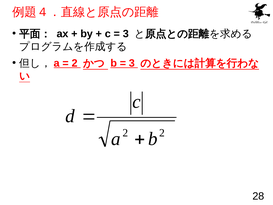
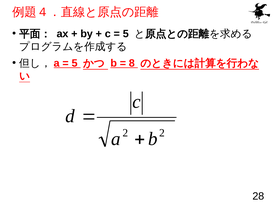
3: 3 -> 5 (126, 34)
2: 2 -> 5 (75, 63)
3: 3 -> 8 (132, 63)
